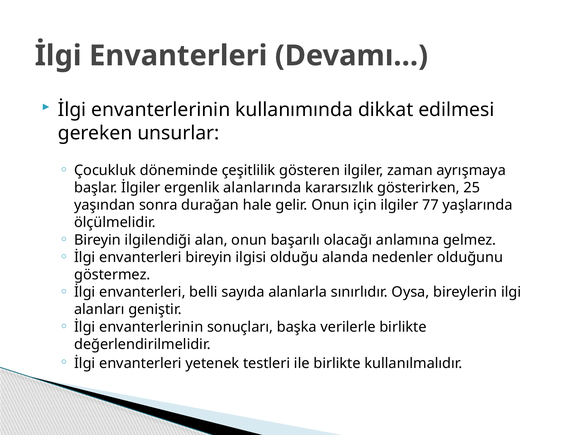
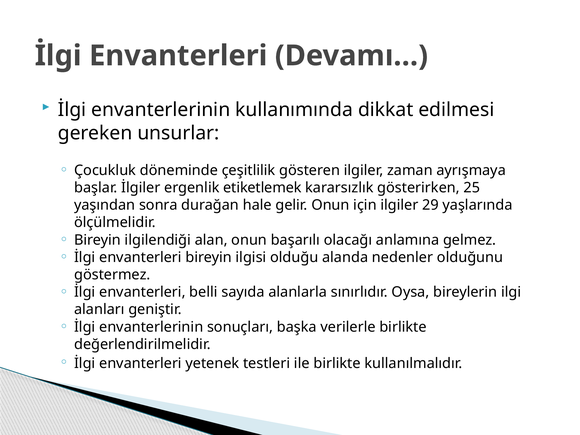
alanlarında: alanlarında -> etiketlemek (262, 188)
77: 77 -> 29 (430, 205)
